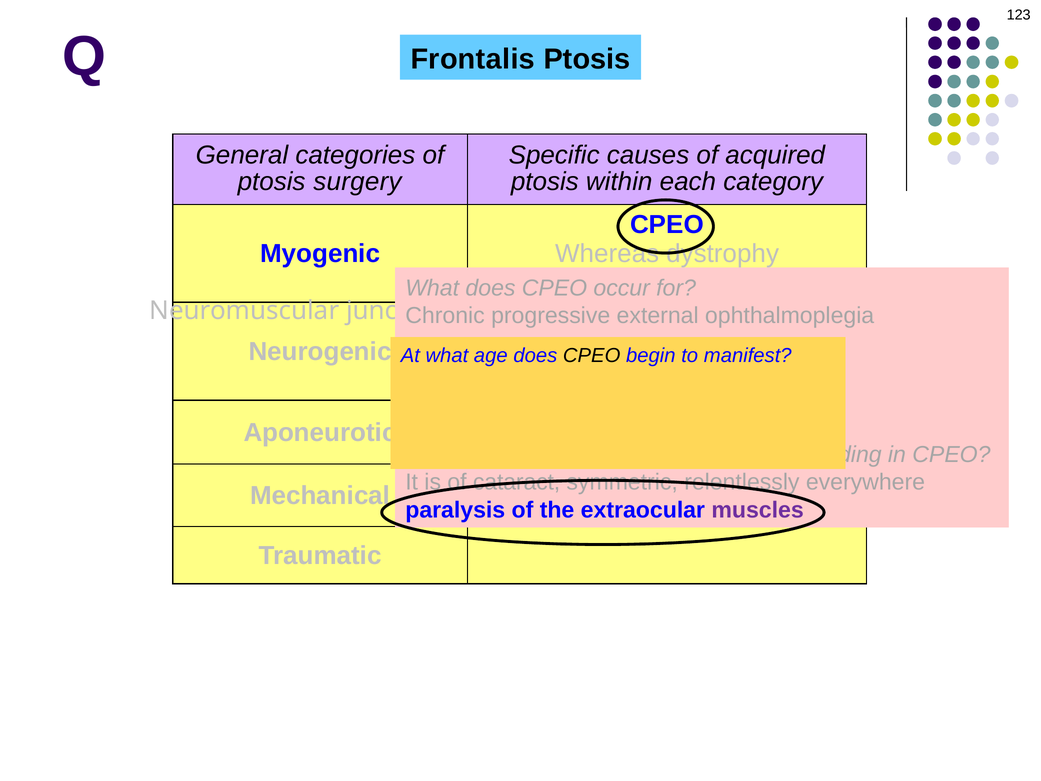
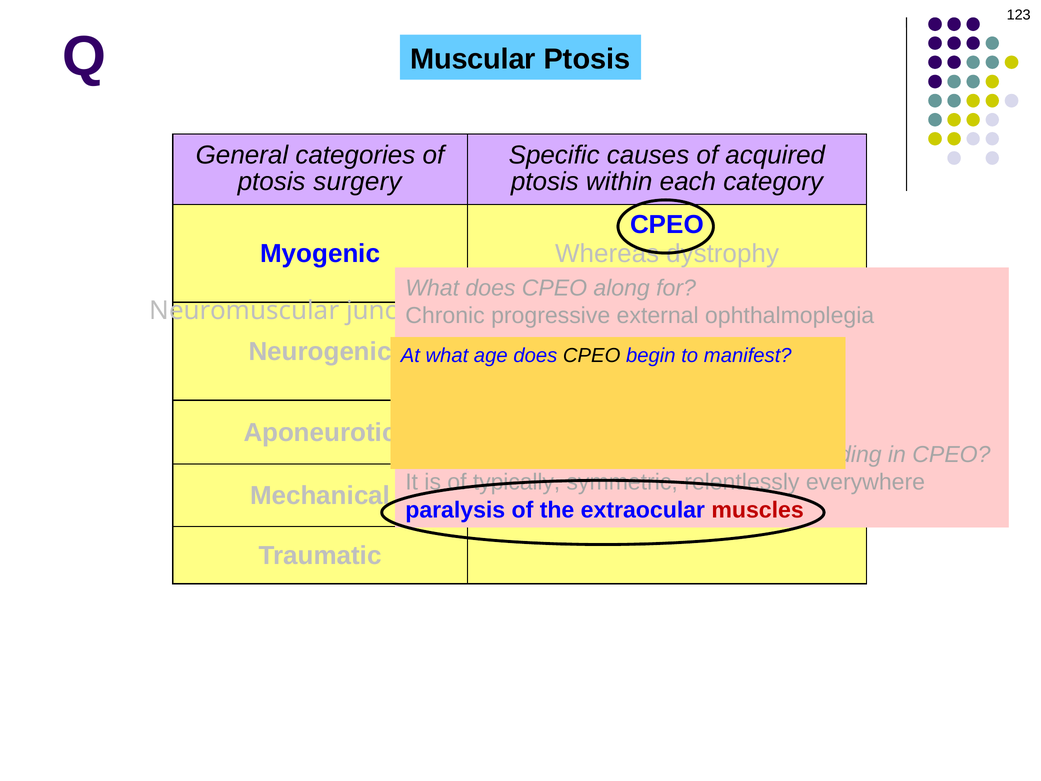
Frontalis: Frontalis -> Muscular (473, 59)
occur: occur -> along (622, 288)
cataract: cataract -> typically (517, 482)
muscles colour: purple -> red (758, 510)
